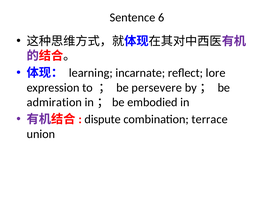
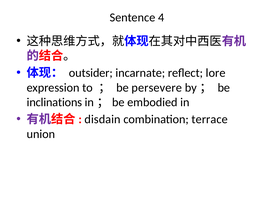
6: 6 -> 4 (161, 17)
learning: learning -> outsider (91, 73)
admiration: admiration -> inclinations (54, 102)
dispute: dispute -> disdain (103, 119)
